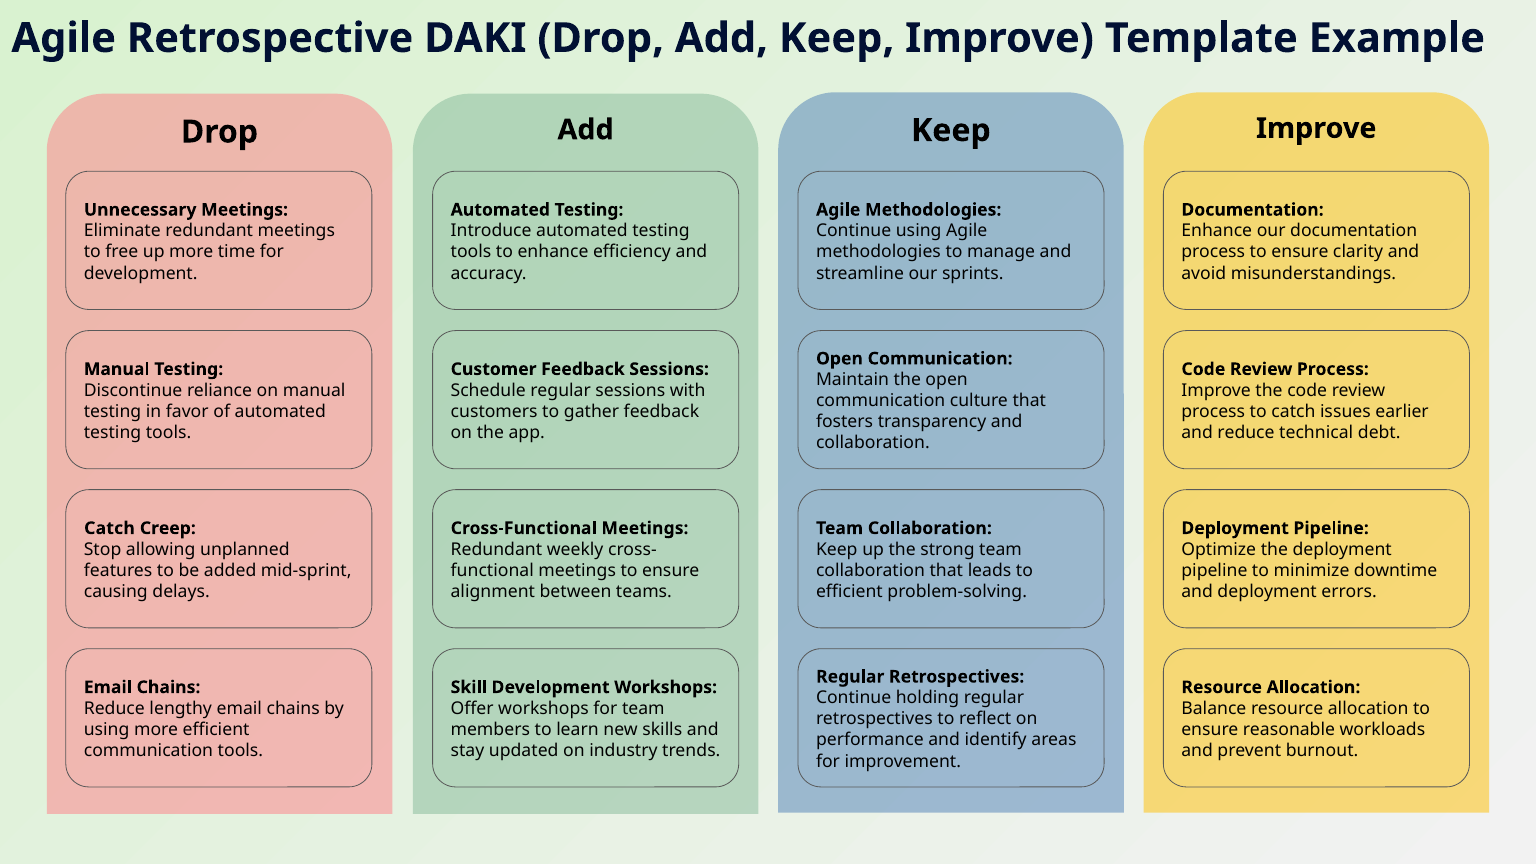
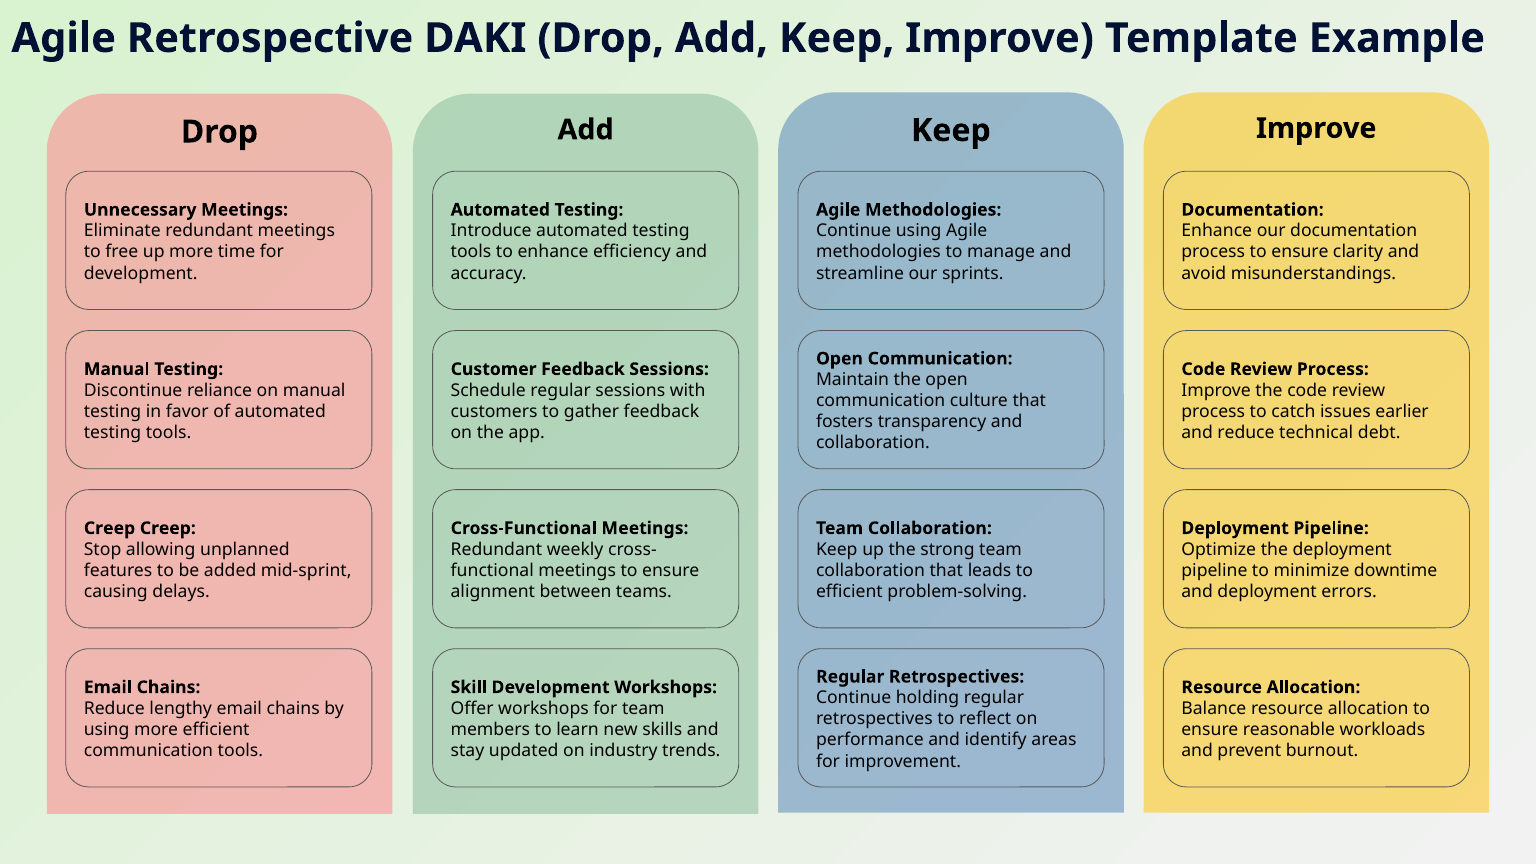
Catch: Catch -> Creep (110, 528)
